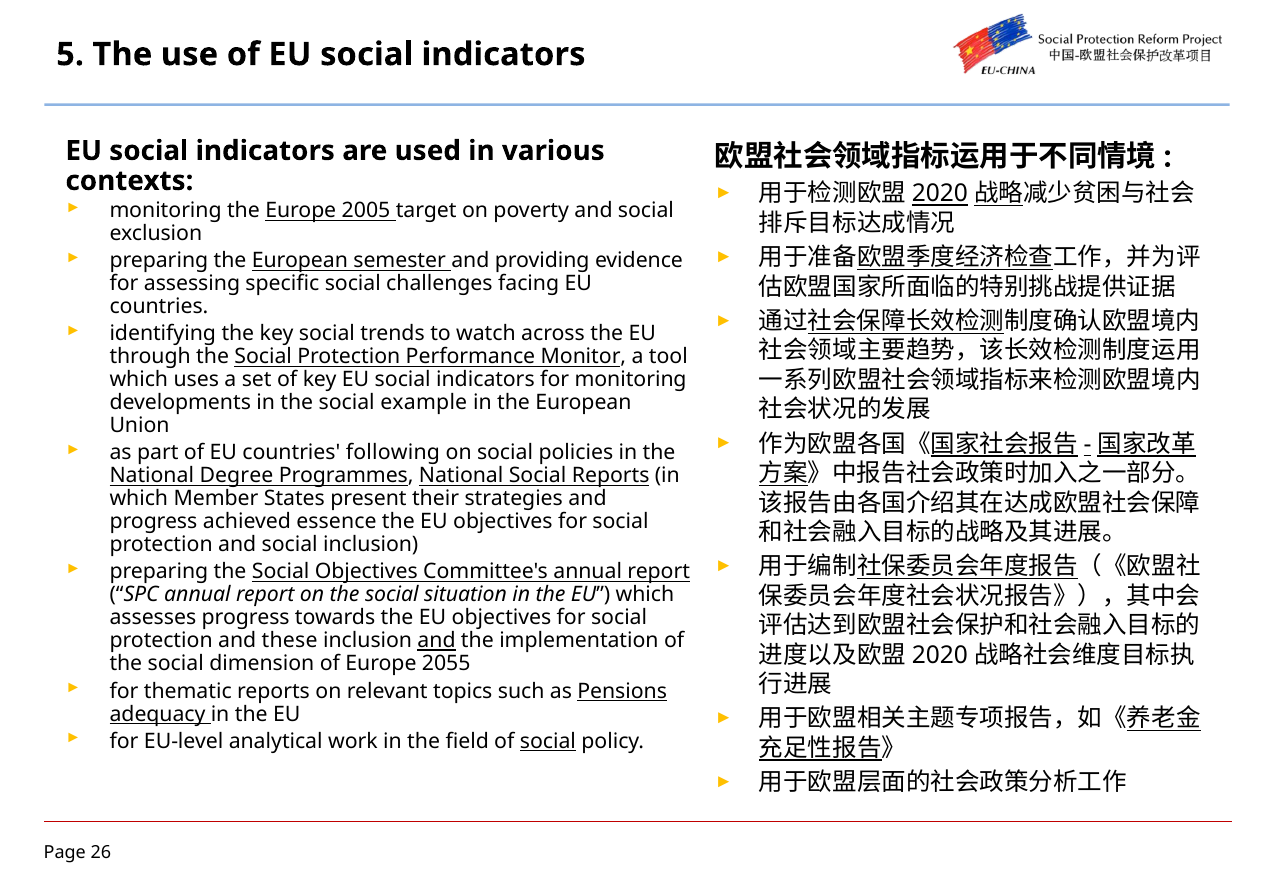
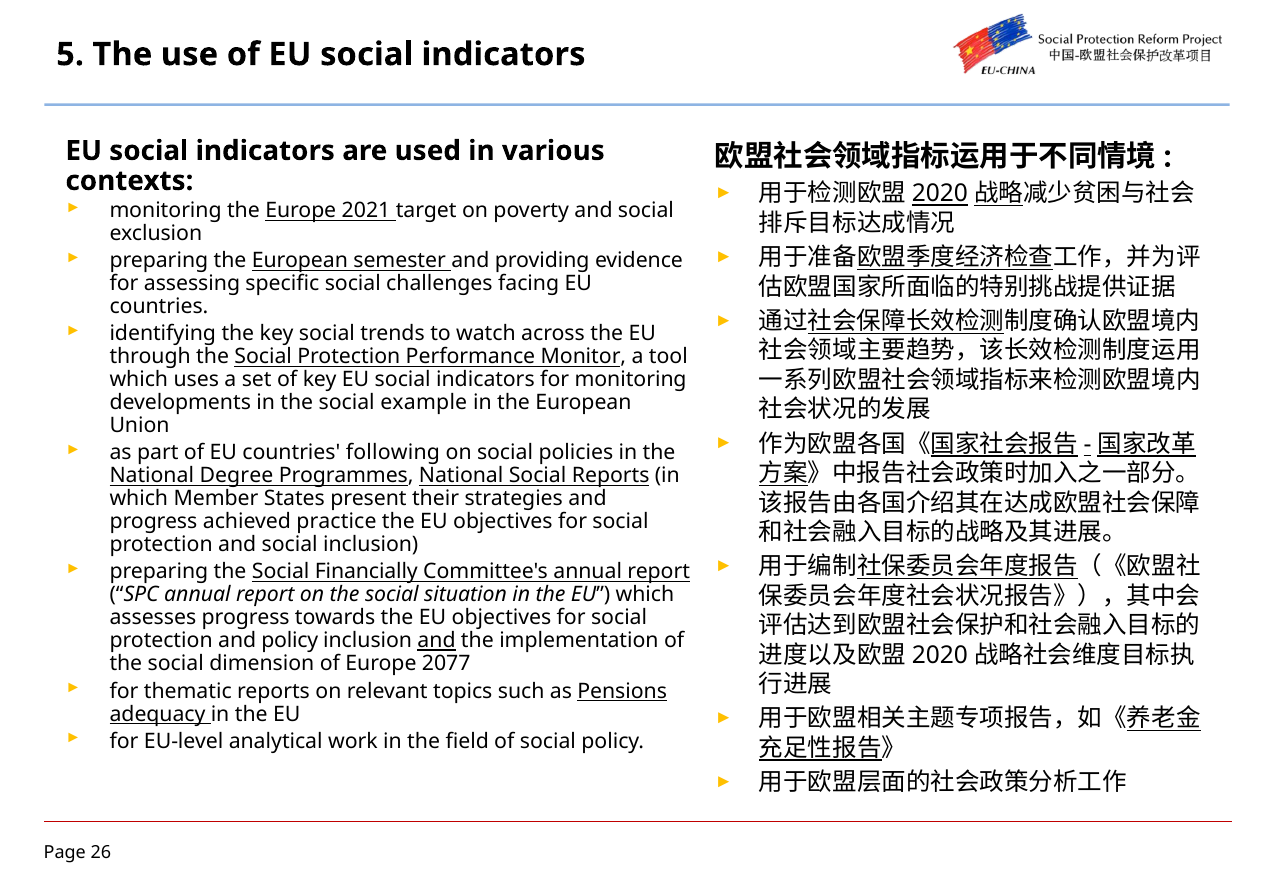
2005: 2005 -> 2021 (366, 211)
essence: essence -> practice (336, 522)
Social Objectives: Objectives -> Financially (366, 572)
and these: these -> policy (290, 641)
2055: 2055 -> 2077 (446, 664)
social underline: present -> none (548, 741)
